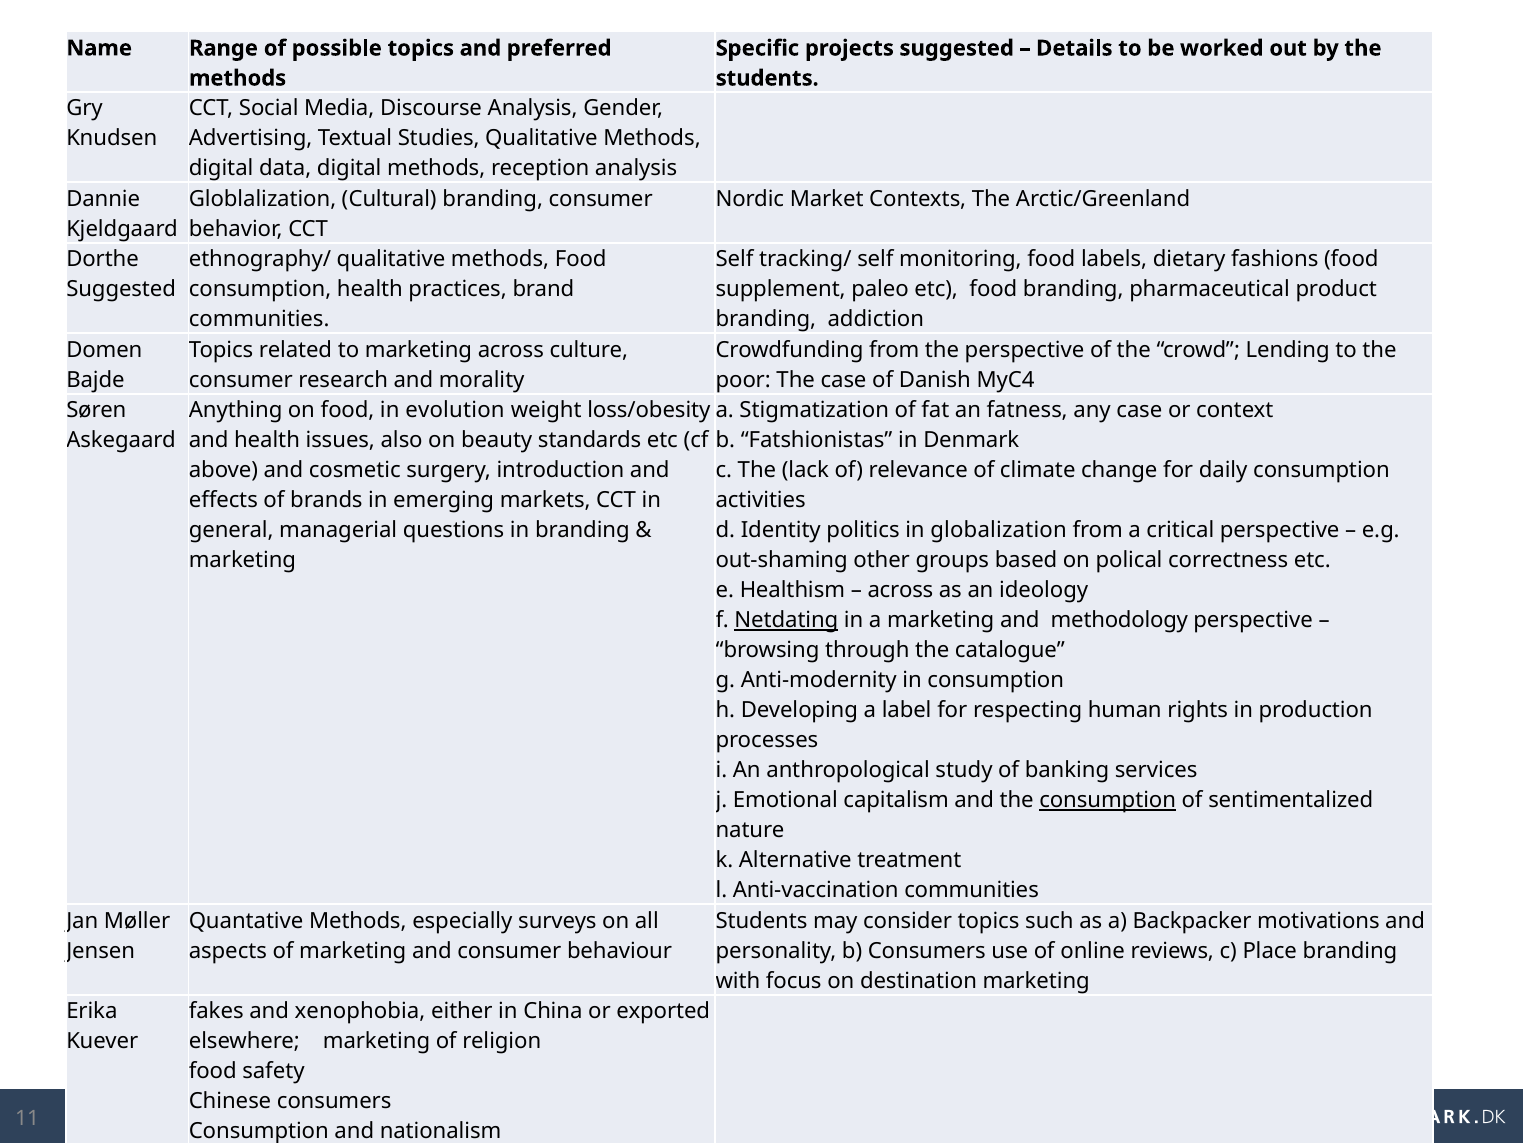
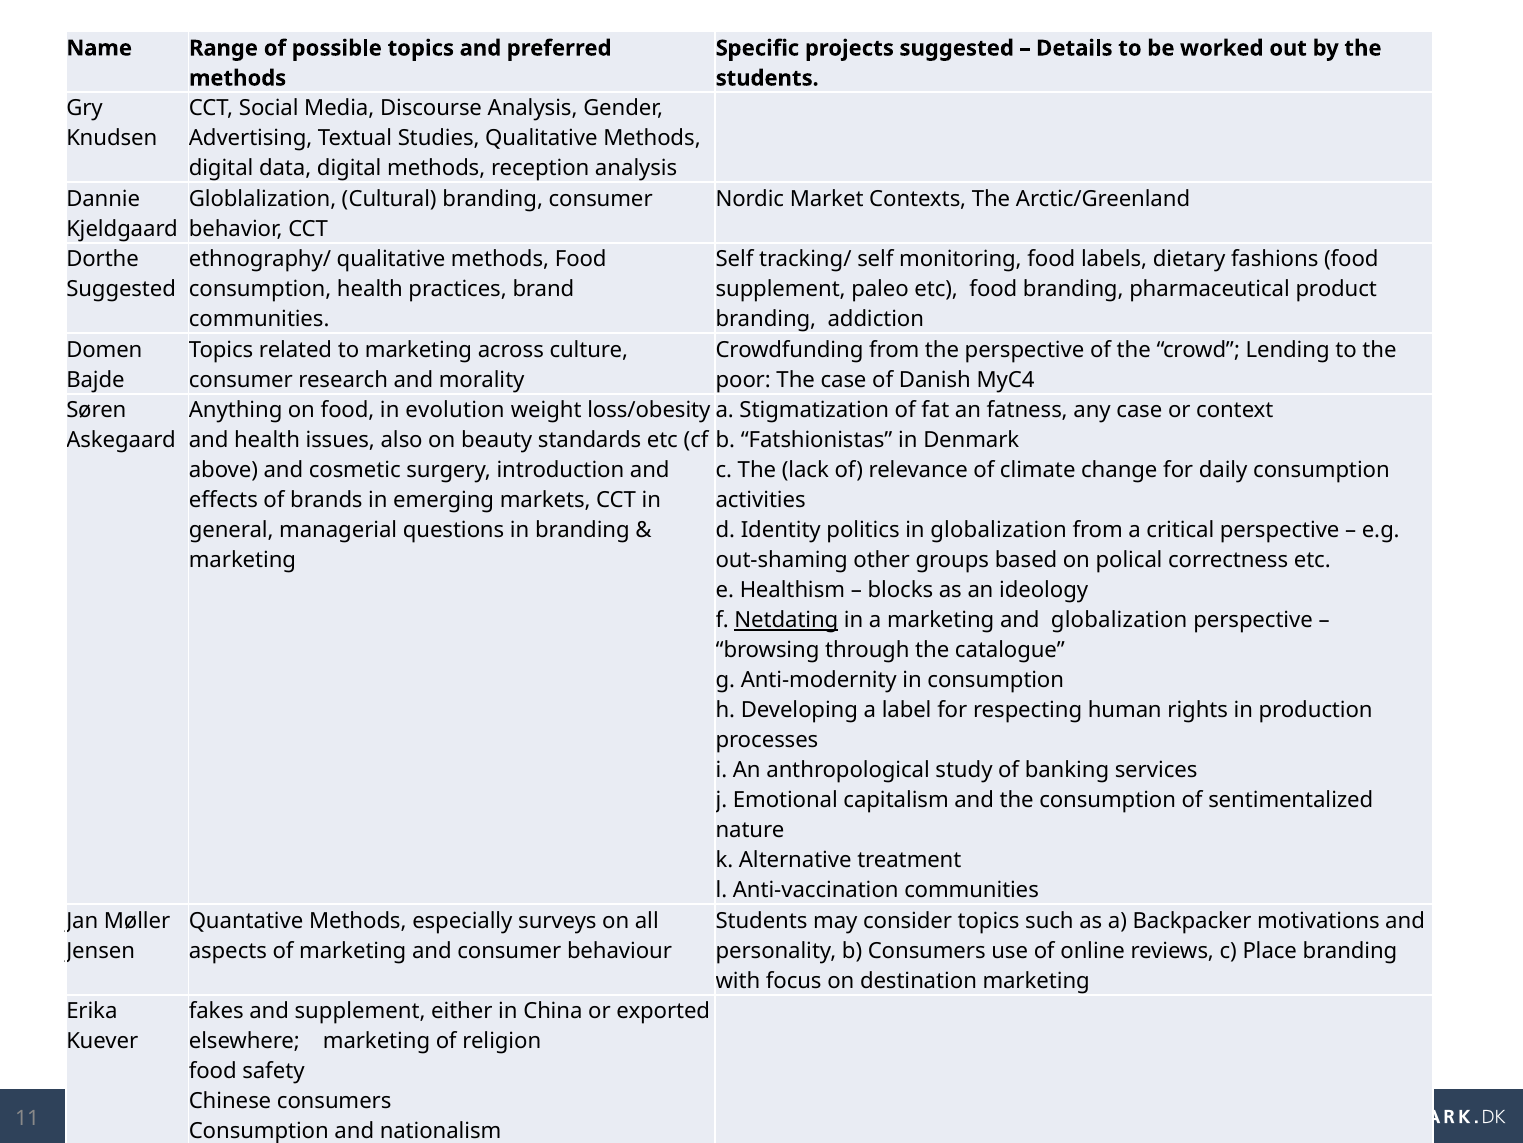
across: across -> blocks (900, 590)
and methodology: methodology -> globalization (1119, 620)
consumption underline: present -> none (1108, 800)
and xenophobia: xenophobia -> supplement (360, 1011)
